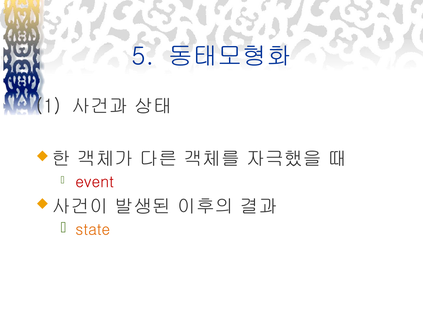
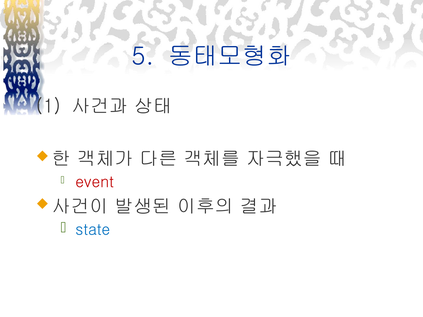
state colour: orange -> blue (93, 230)
